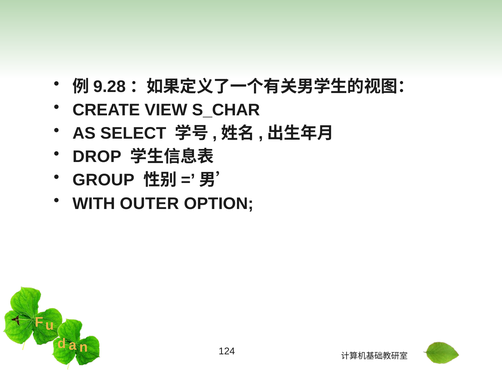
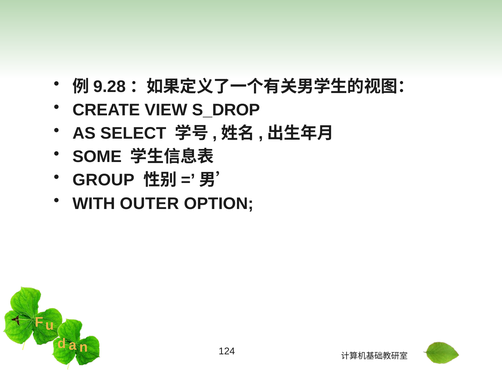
S_CHAR: S_CHAR -> S_DROP (226, 110)
DROP: DROP -> SOME (97, 157)
